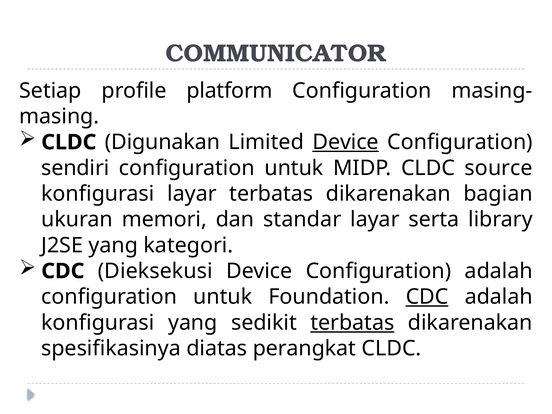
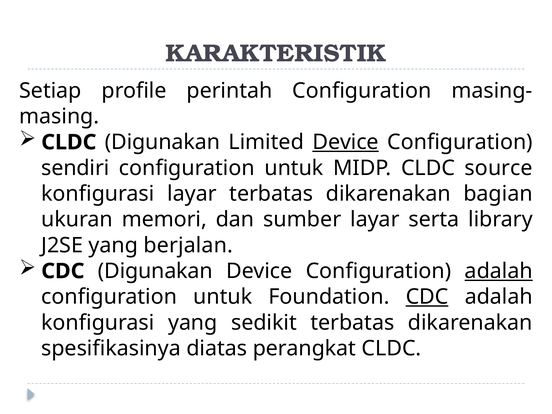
COMMUNICATOR: COMMUNICATOR -> KARAKTERISTIK (276, 53)
platform: platform -> perintah (229, 91)
standar: standar -> sumber (302, 220)
kategori: kategori -> berjalan (188, 245)
CDC Dieksekusi: Dieksekusi -> Digunakan (155, 271)
adalah underline: none -> present (499, 271)
terbatas underline: present -> none (352, 323)
